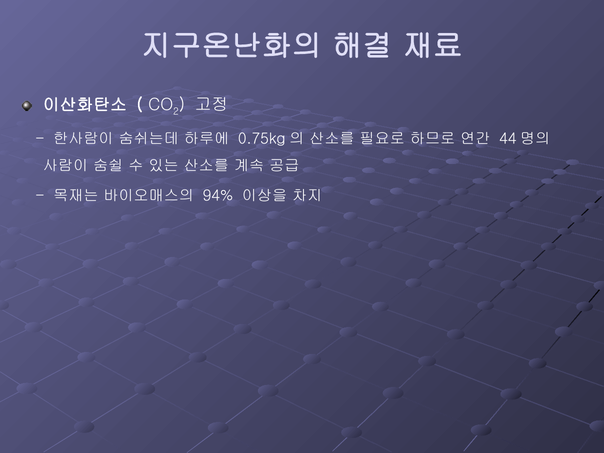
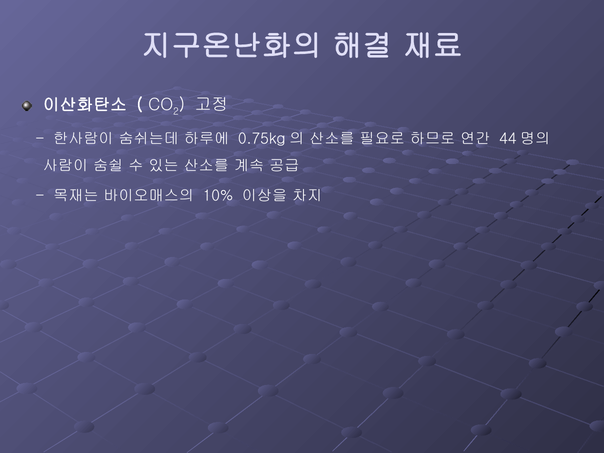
94%: 94% -> 10% (218, 196)
